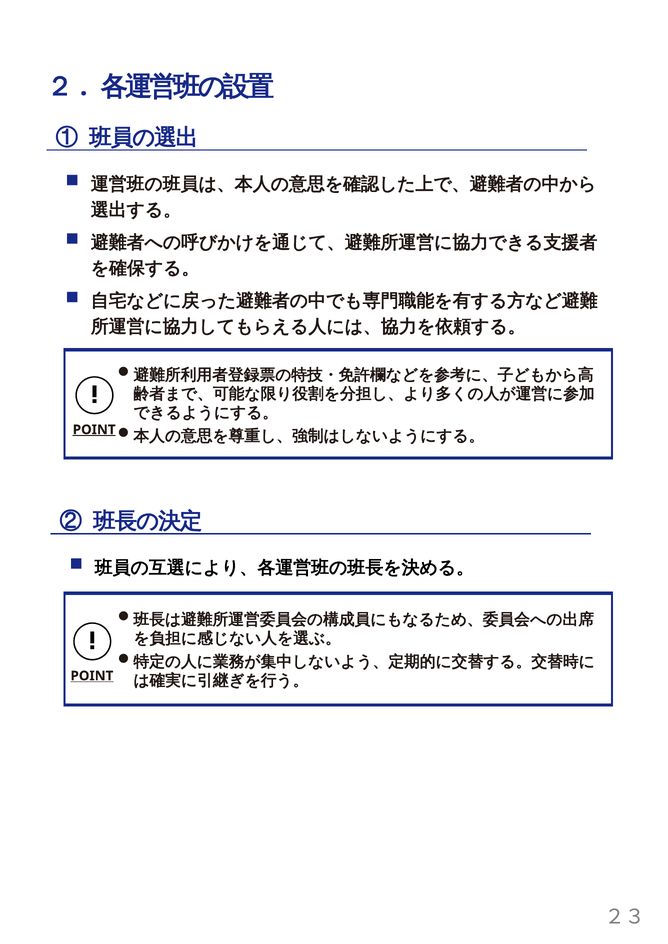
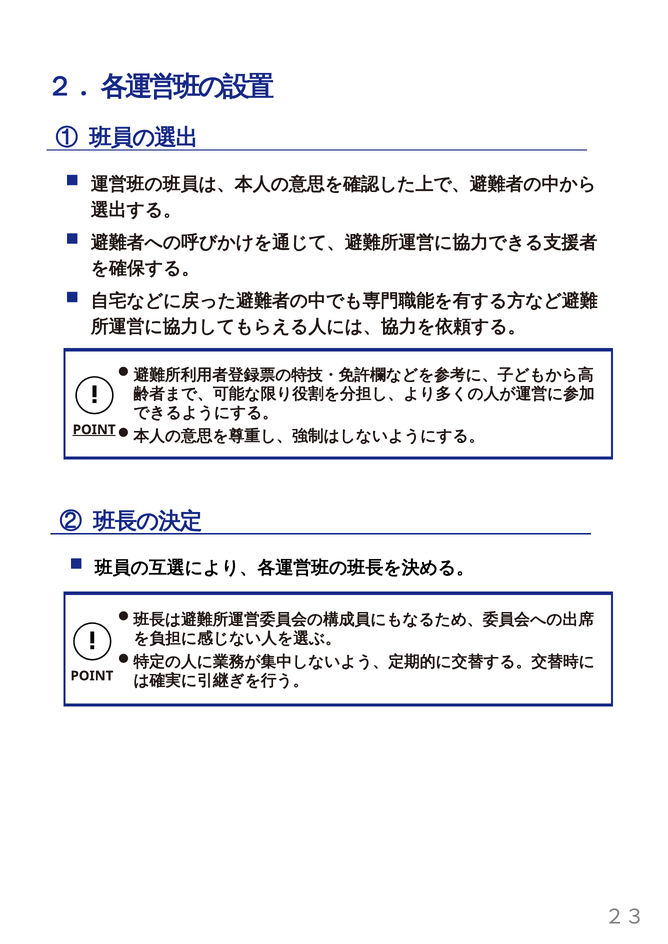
POINT underline: present -> none (92, 676)
